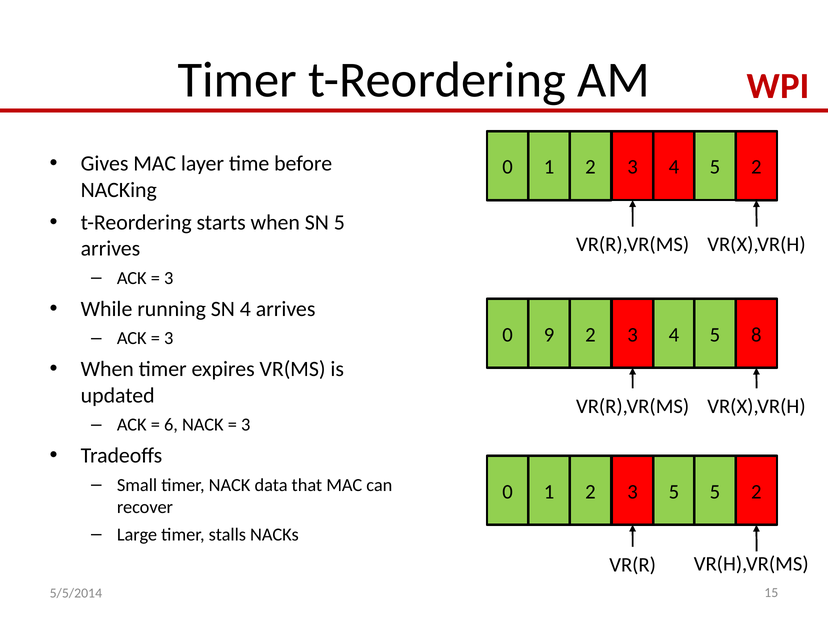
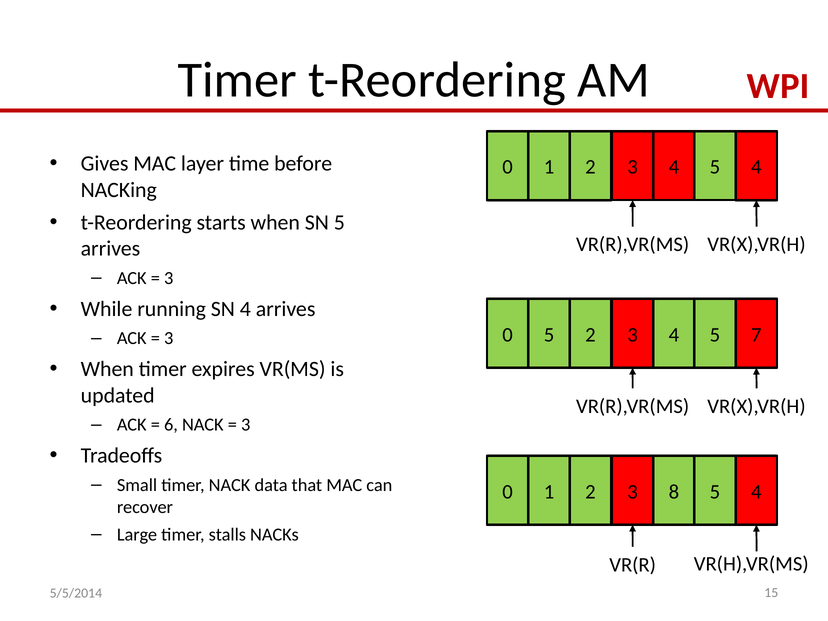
4 5 2: 2 -> 4 (756, 167)
0 9: 9 -> 5 (549, 335)
8: 8 -> 7 (756, 335)
3 5: 5 -> 8 (674, 492)
2: 2 -> 4 (756, 492)
